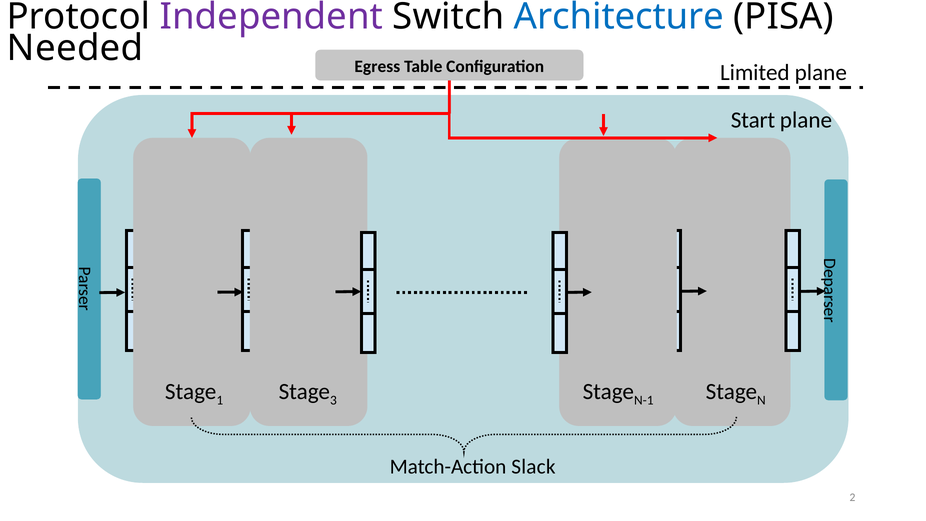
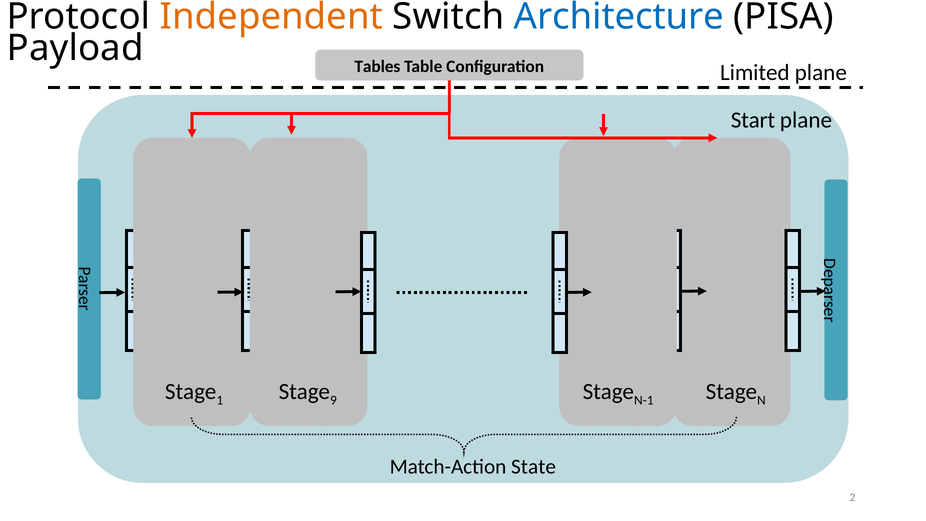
Independent colour: purple -> orange (271, 17)
Needed: Needed -> Payload (75, 48)
Egress: Egress -> Tables (377, 66)
3: 3 -> 9 (333, 400)
Slack: Slack -> State (534, 467)
